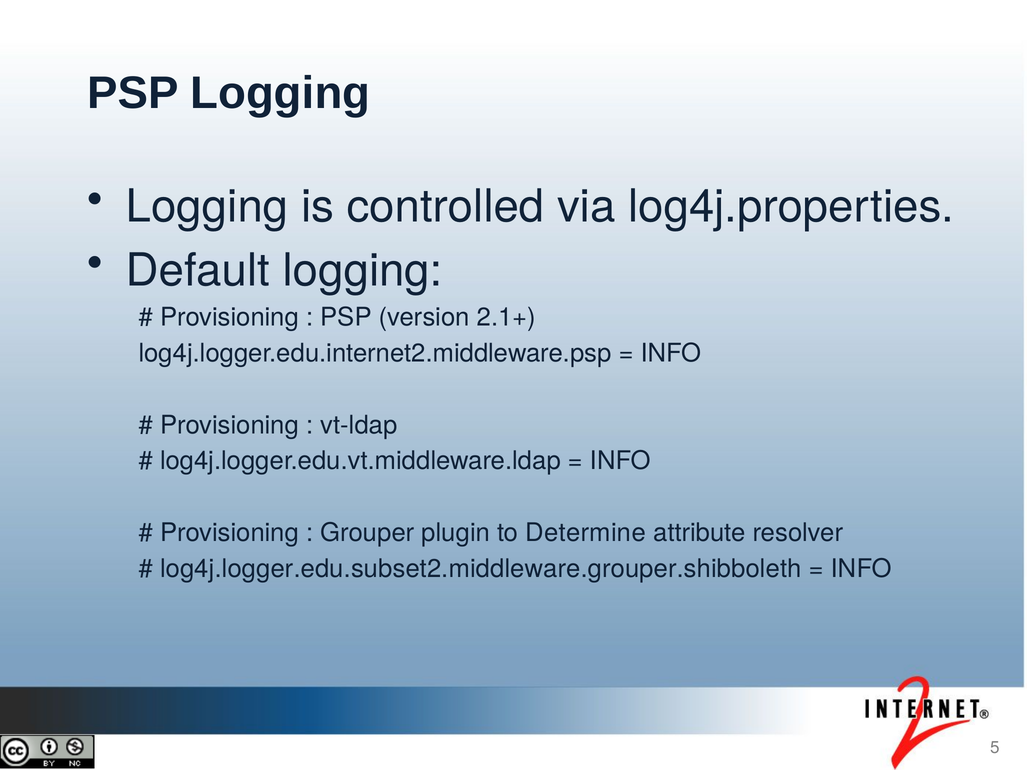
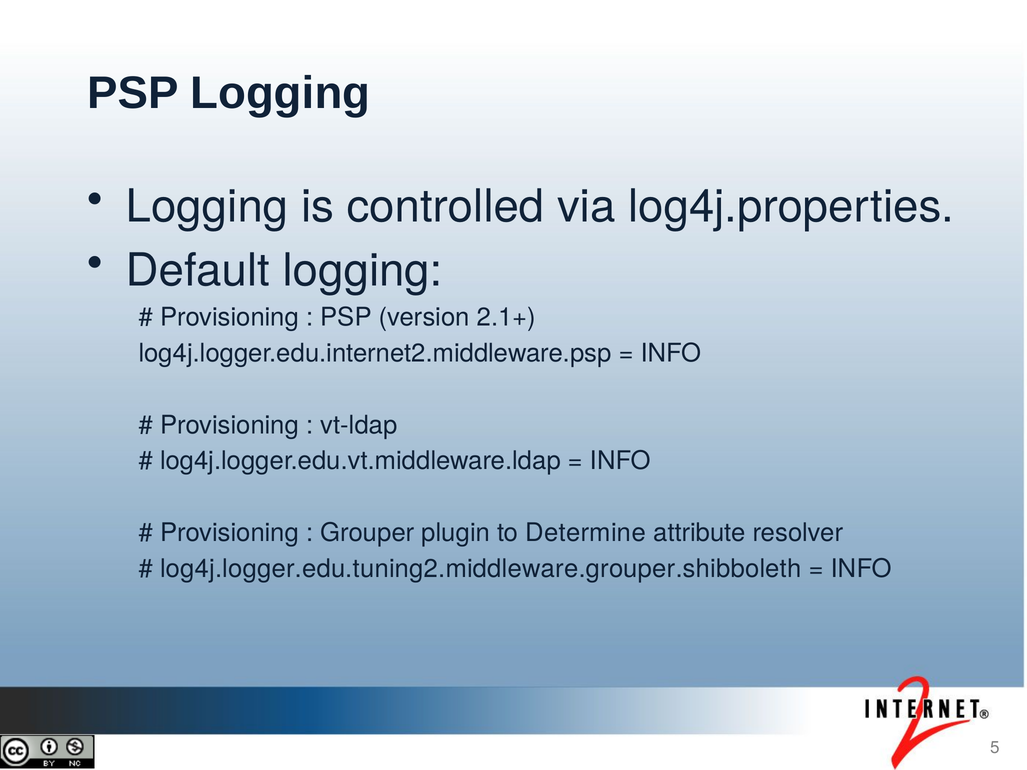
log4j.logger.edu.subset2.middleware.grouper.shibboleth: log4j.logger.edu.subset2.middleware.grouper.shibboleth -> log4j.logger.edu.tuning2.middleware.grouper.shibboleth (481, 569)
